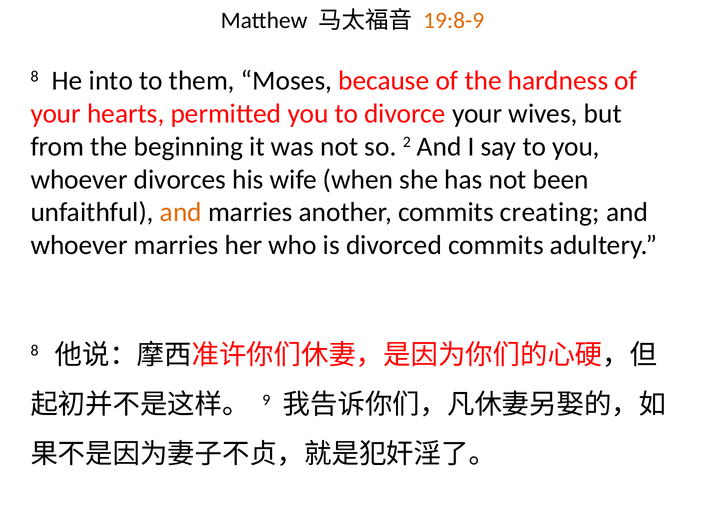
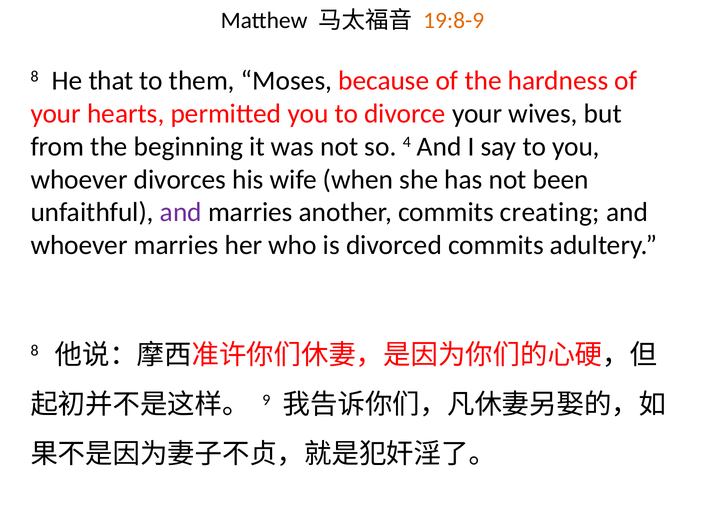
into: into -> that (111, 81)
2: 2 -> 4 (407, 142)
and colour: orange -> purple (181, 212)
